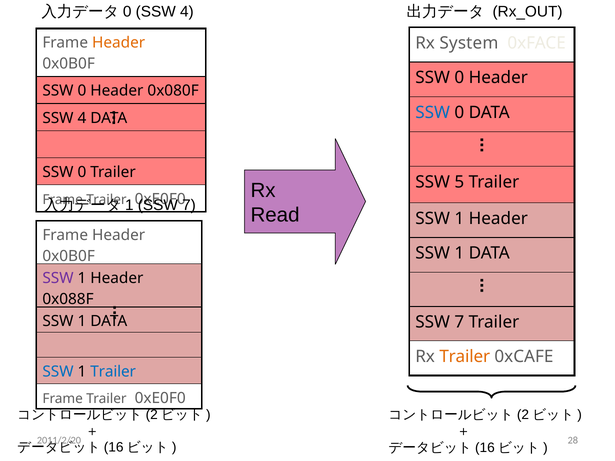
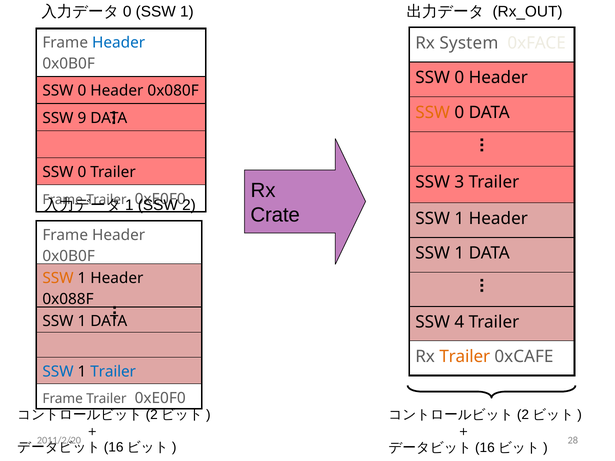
4: 4 -> 1 (187, 11)
Header colour: orange -> blue (119, 43)
SSW colour: blue -> orange (433, 113)
4: 4 -> 9 (82, 118)
5: 5 -> 3 (459, 182)
7: 7 -> 2 (189, 205)
Read: Read -> Crate (275, 215)
SSW colour: purple -> orange (58, 278)
7: 7 -> 4 (459, 322)
